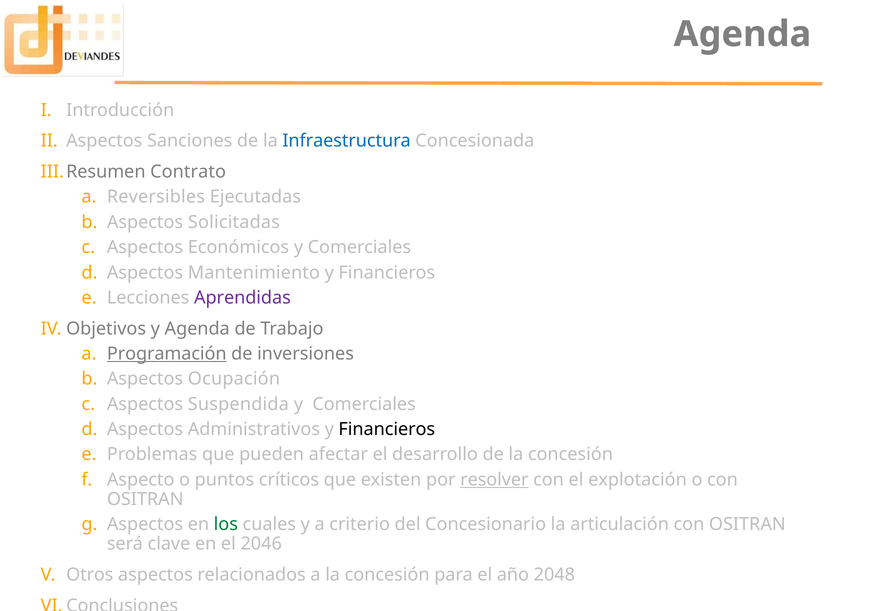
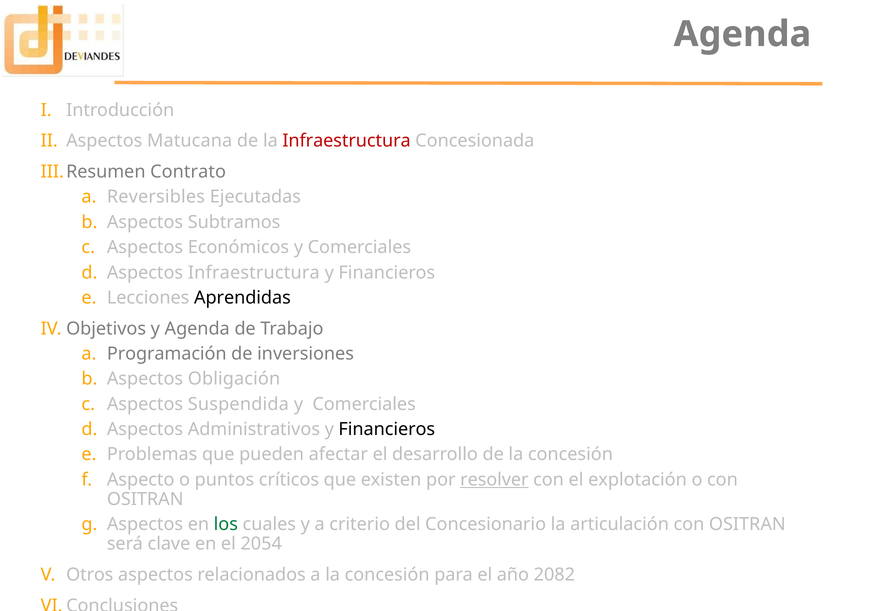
Sanciones: Sanciones -> Matucana (190, 141)
Infraestructura colour: blue -> red (347, 141)
Solicitadas: Solicitadas -> Subtramos (234, 222)
Aspectos Mantenimiento: Mantenimiento -> Infraestructura (254, 273)
Aprendidas colour: purple -> black (242, 298)
Programación underline: present -> none (167, 354)
Ocupación: Ocupación -> Obligación (234, 379)
2046: 2046 -> 2054 (261, 544)
2048: 2048 -> 2082 (554, 575)
